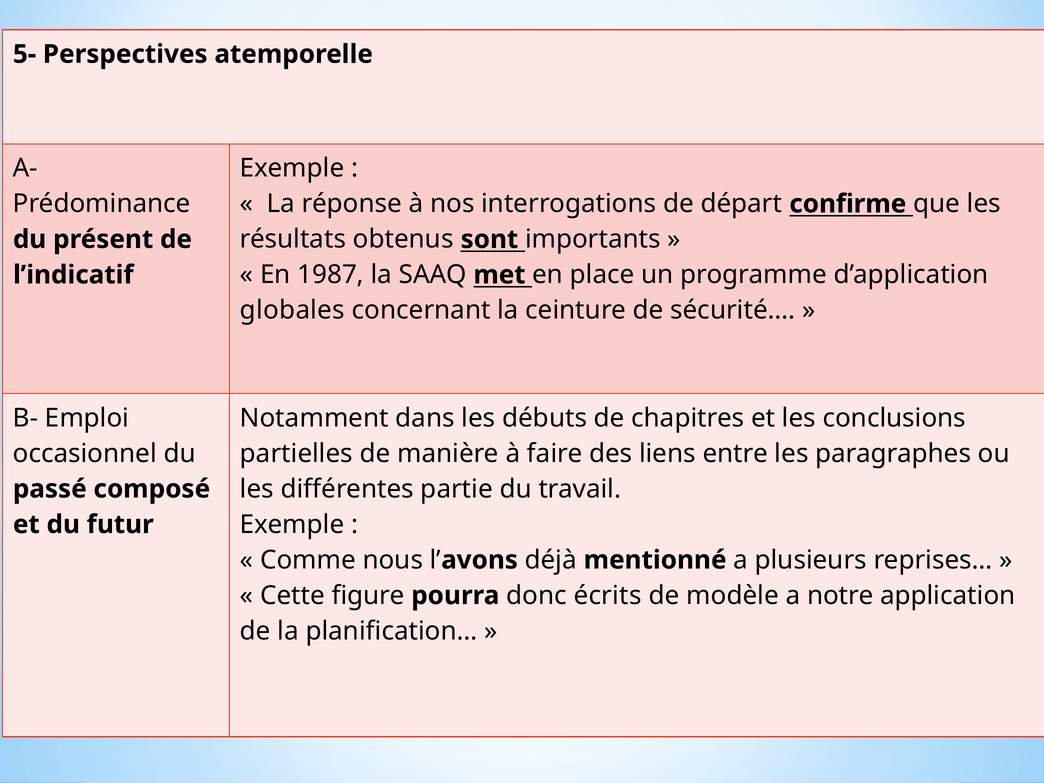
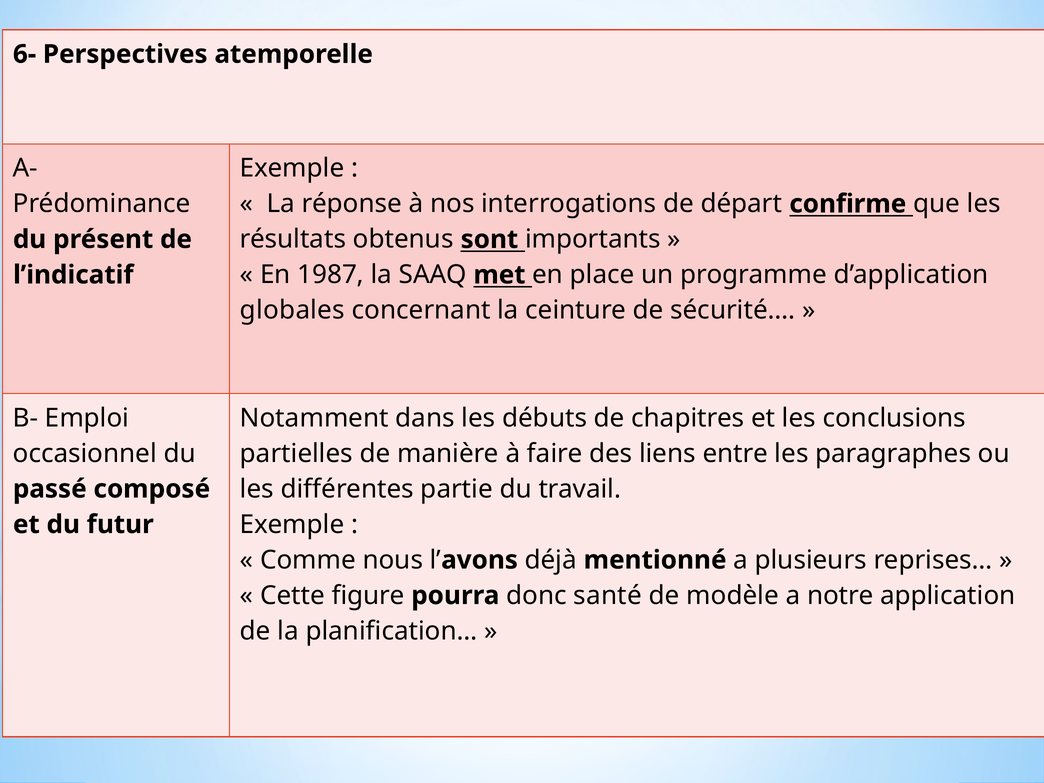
5-: 5- -> 6- (25, 54)
écrits: écrits -> santé (608, 596)
